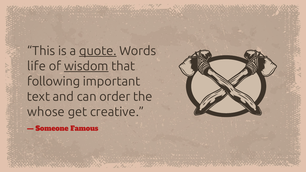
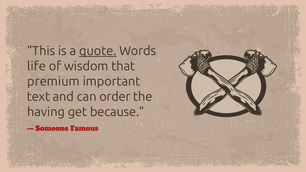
wisdom underline: present -> none (86, 66)
following: following -> premium (53, 81)
whose: whose -> having (46, 112)
creative: creative -> because (117, 112)
